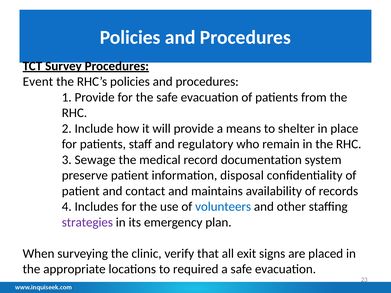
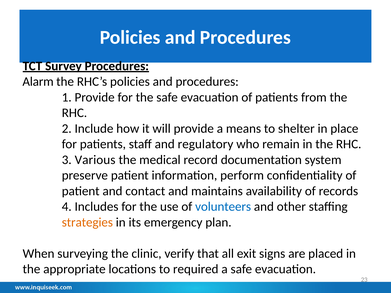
Event: Event -> Alarm (38, 82)
Sewage: Sewage -> Various (95, 160)
disposal: disposal -> perform (242, 176)
strategies colour: purple -> orange (87, 222)
